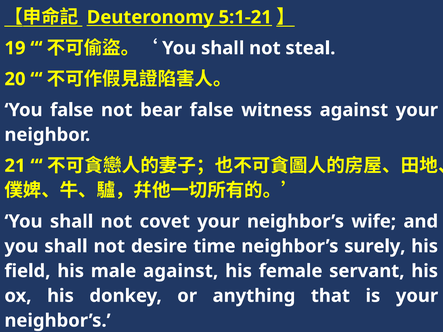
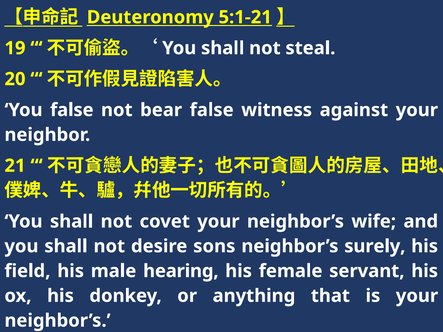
time: time -> sons (214, 246)
male against: against -> hearing (181, 271)
